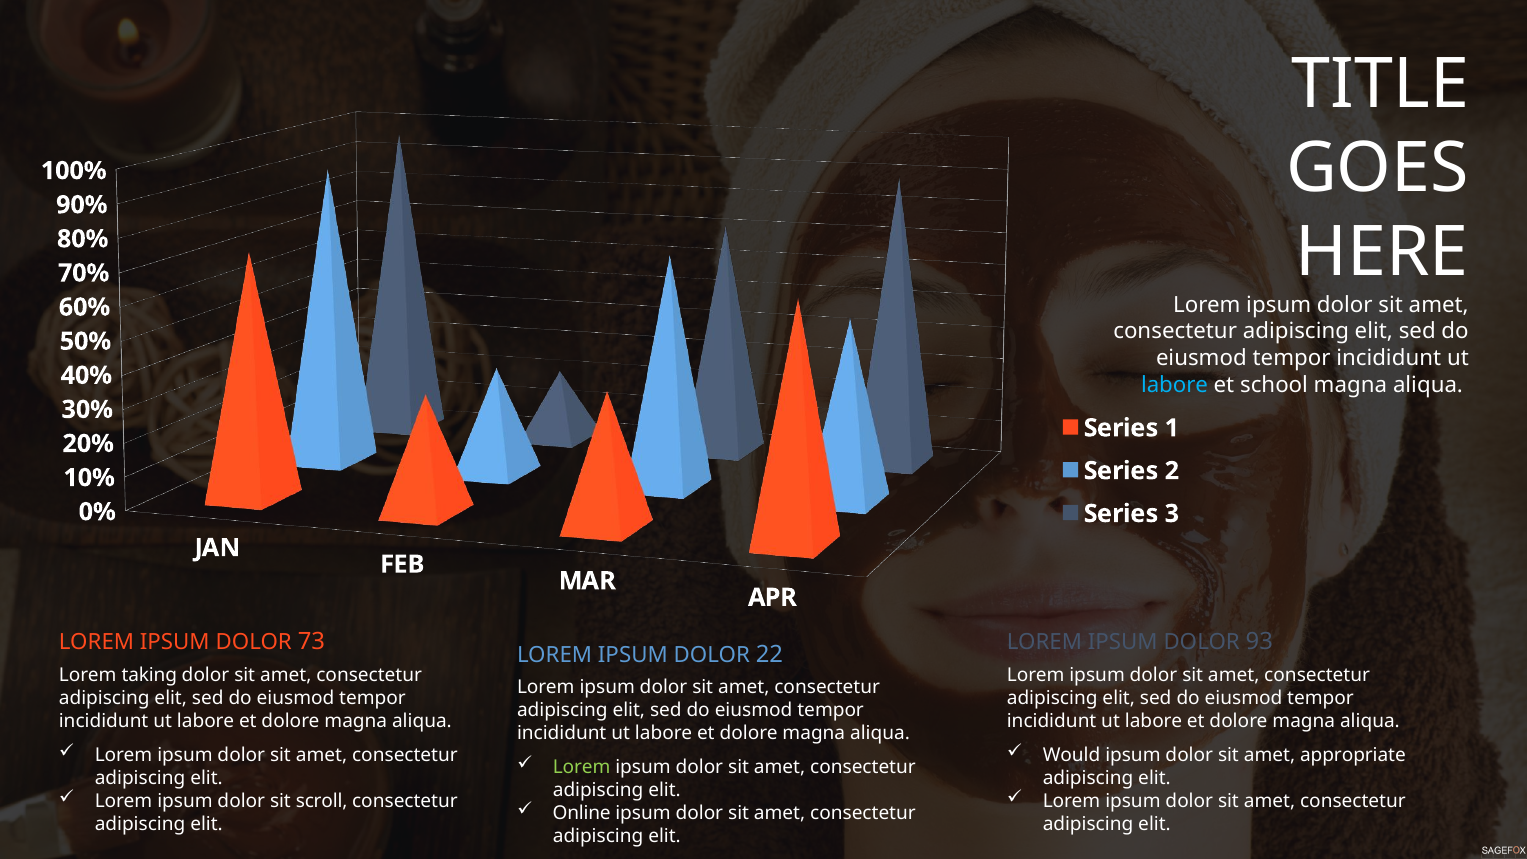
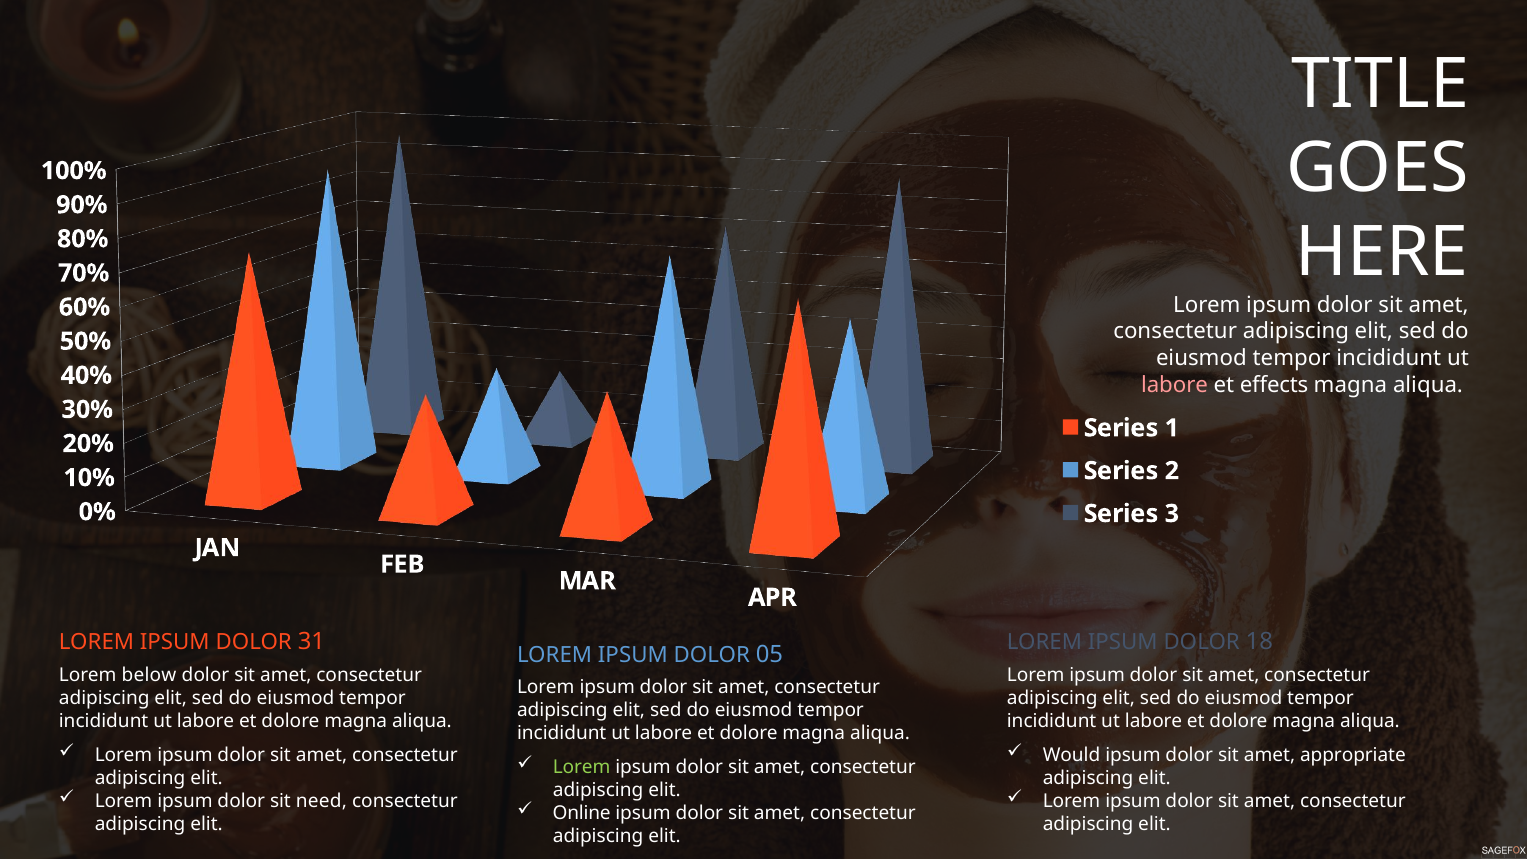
labore colour: light blue -> pink (1175, 385)
school: school -> effects (1274, 385)
73: 73 -> 31 (311, 642)
93: 93 -> 18 (1259, 642)
22: 22 -> 05 (769, 654)
taking: taking -> below (149, 675)
scroll: scroll -> need (321, 801)
